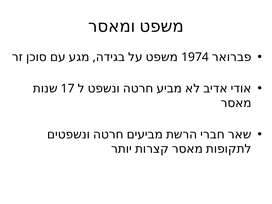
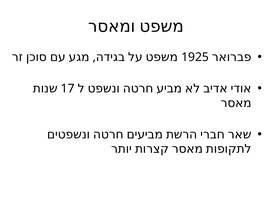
1974: 1974 -> 1925 (195, 57)
